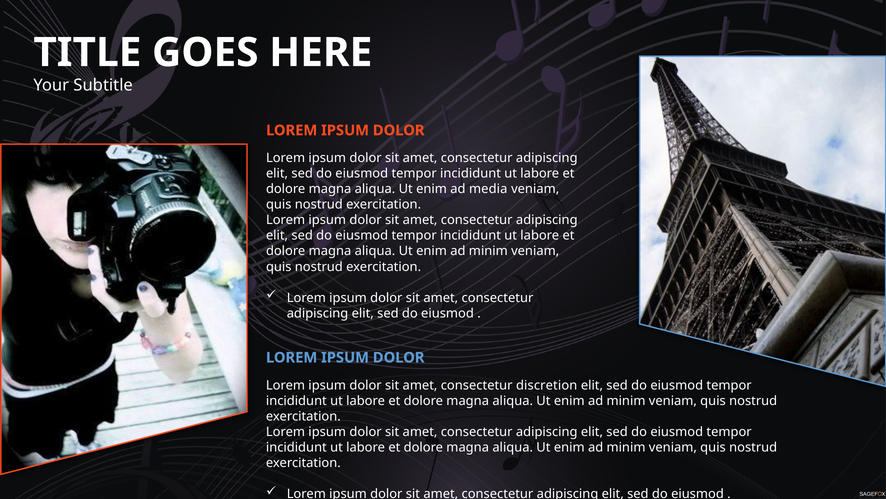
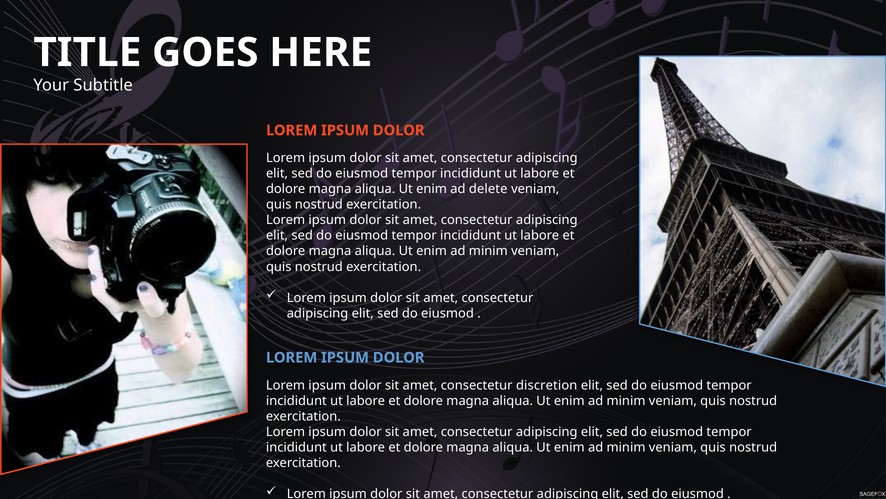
media: media -> delete (488, 189)
